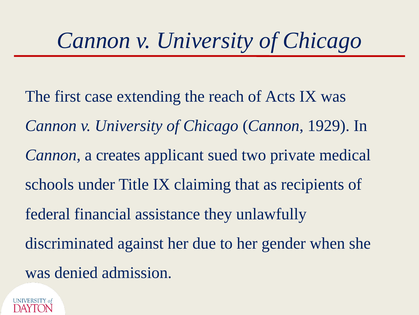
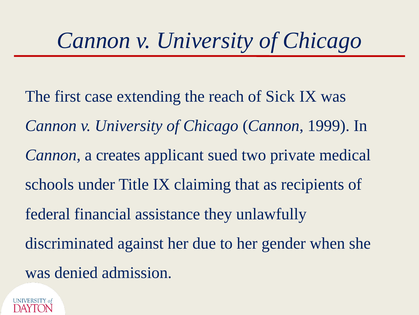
Acts: Acts -> Sick (280, 96)
1929: 1929 -> 1999 (329, 125)
